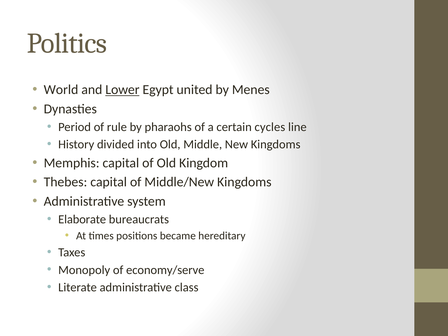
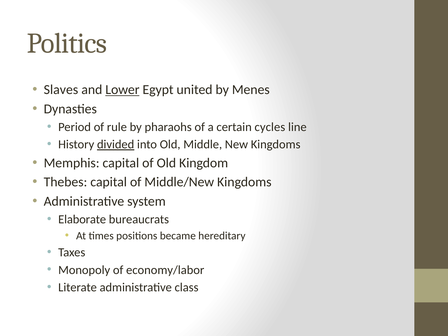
World: World -> Slaves (61, 90)
divided underline: none -> present (116, 144)
economy/serve: economy/serve -> economy/labor (165, 270)
